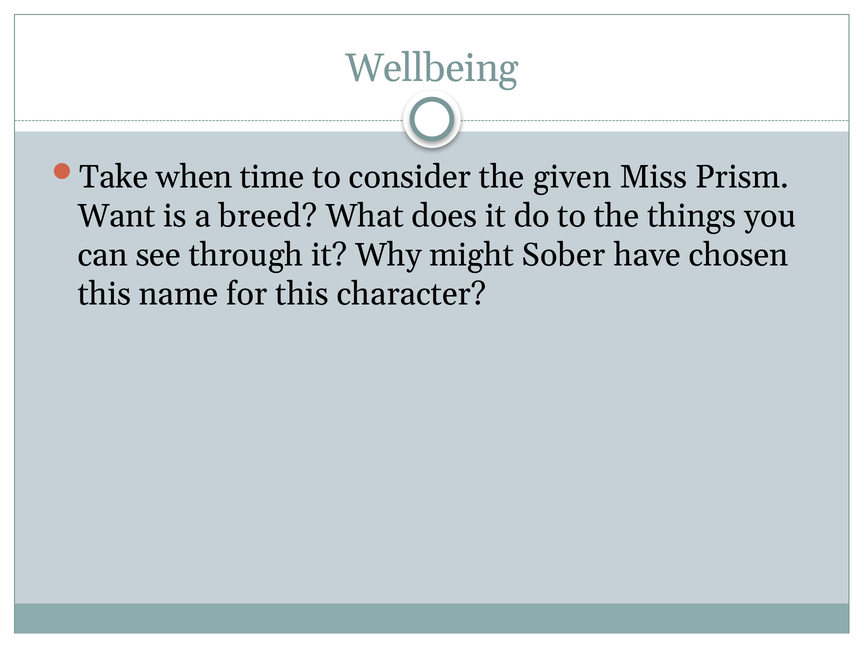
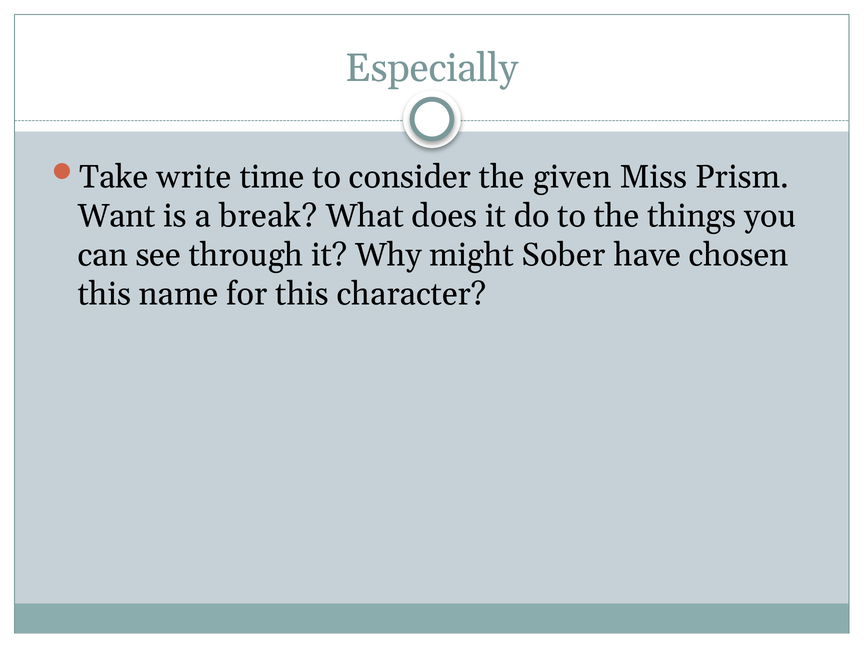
Wellbeing: Wellbeing -> Especially (432, 68)
when: when -> write (194, 177)
breed: breed -> break (268, 216)
